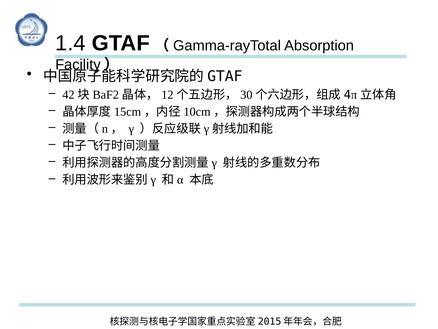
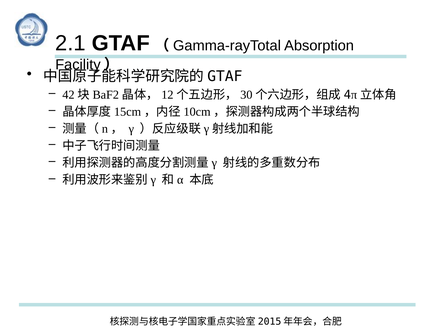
1.4: 1.4 -> 2.1 (70, 43)
